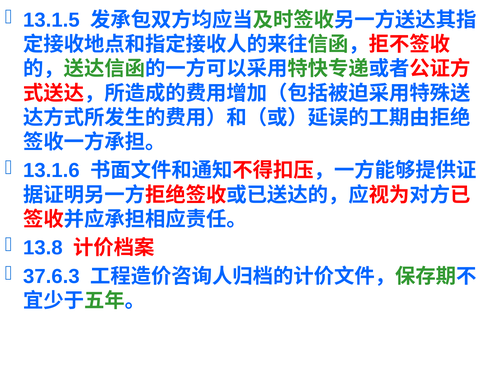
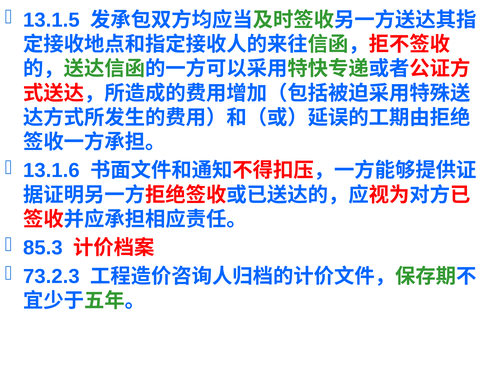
13.8: 13.8 -> 85.3 (43, 248)
37.6.3: 37.6.3 -> 73.2.3 (51, 276)
